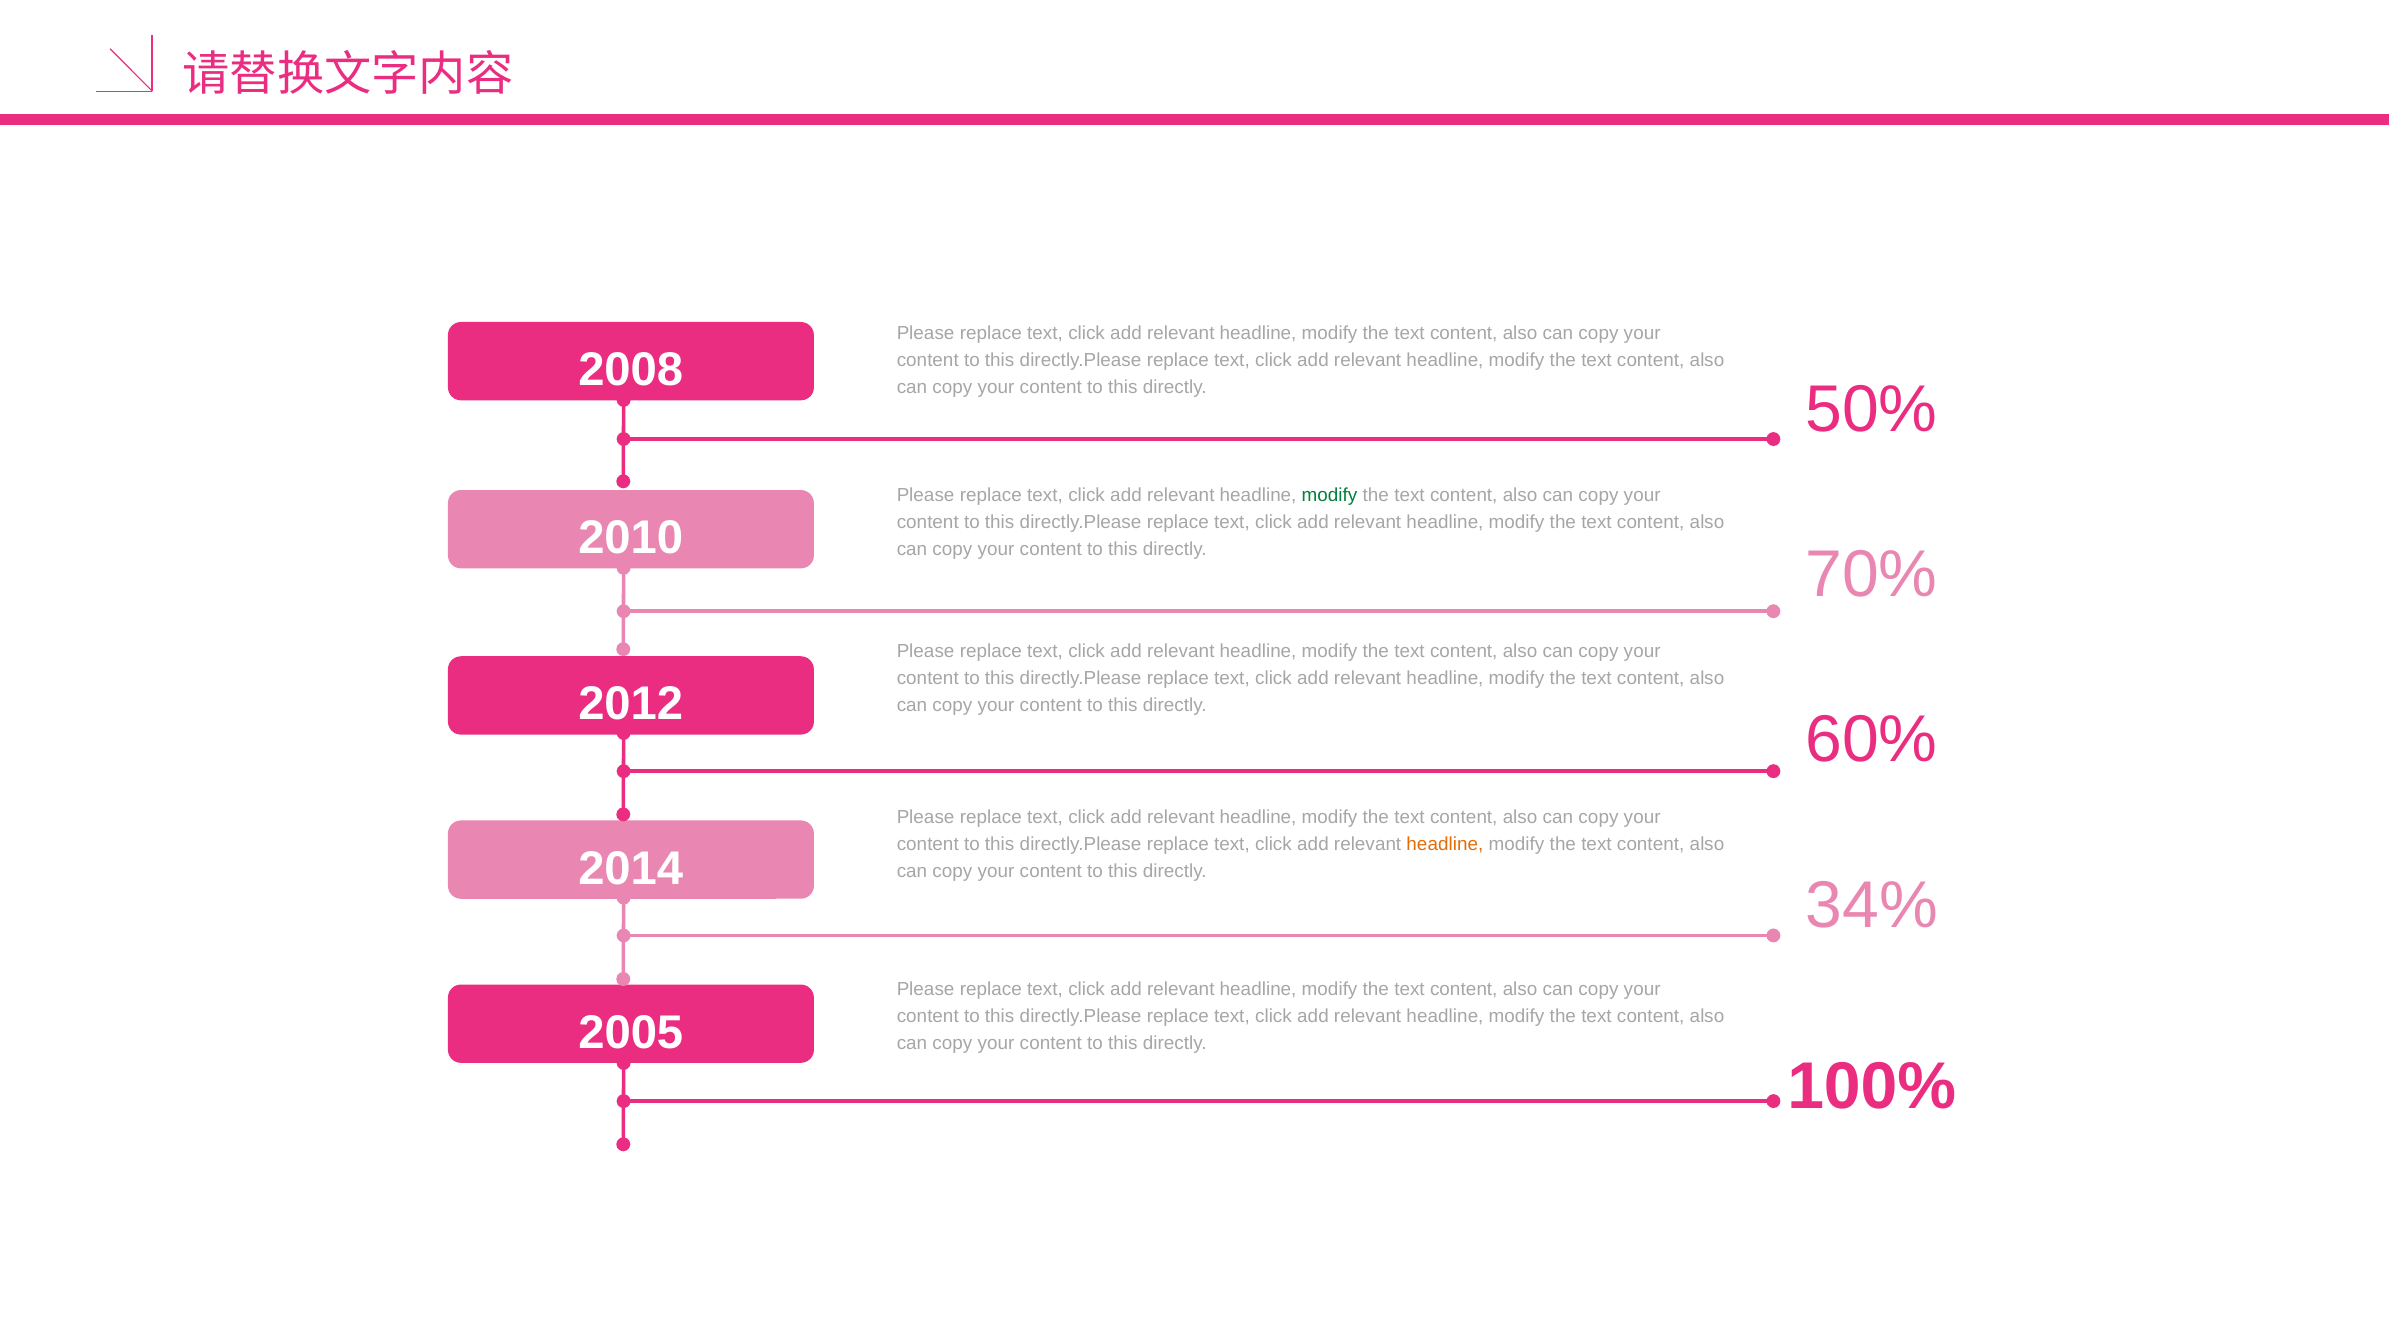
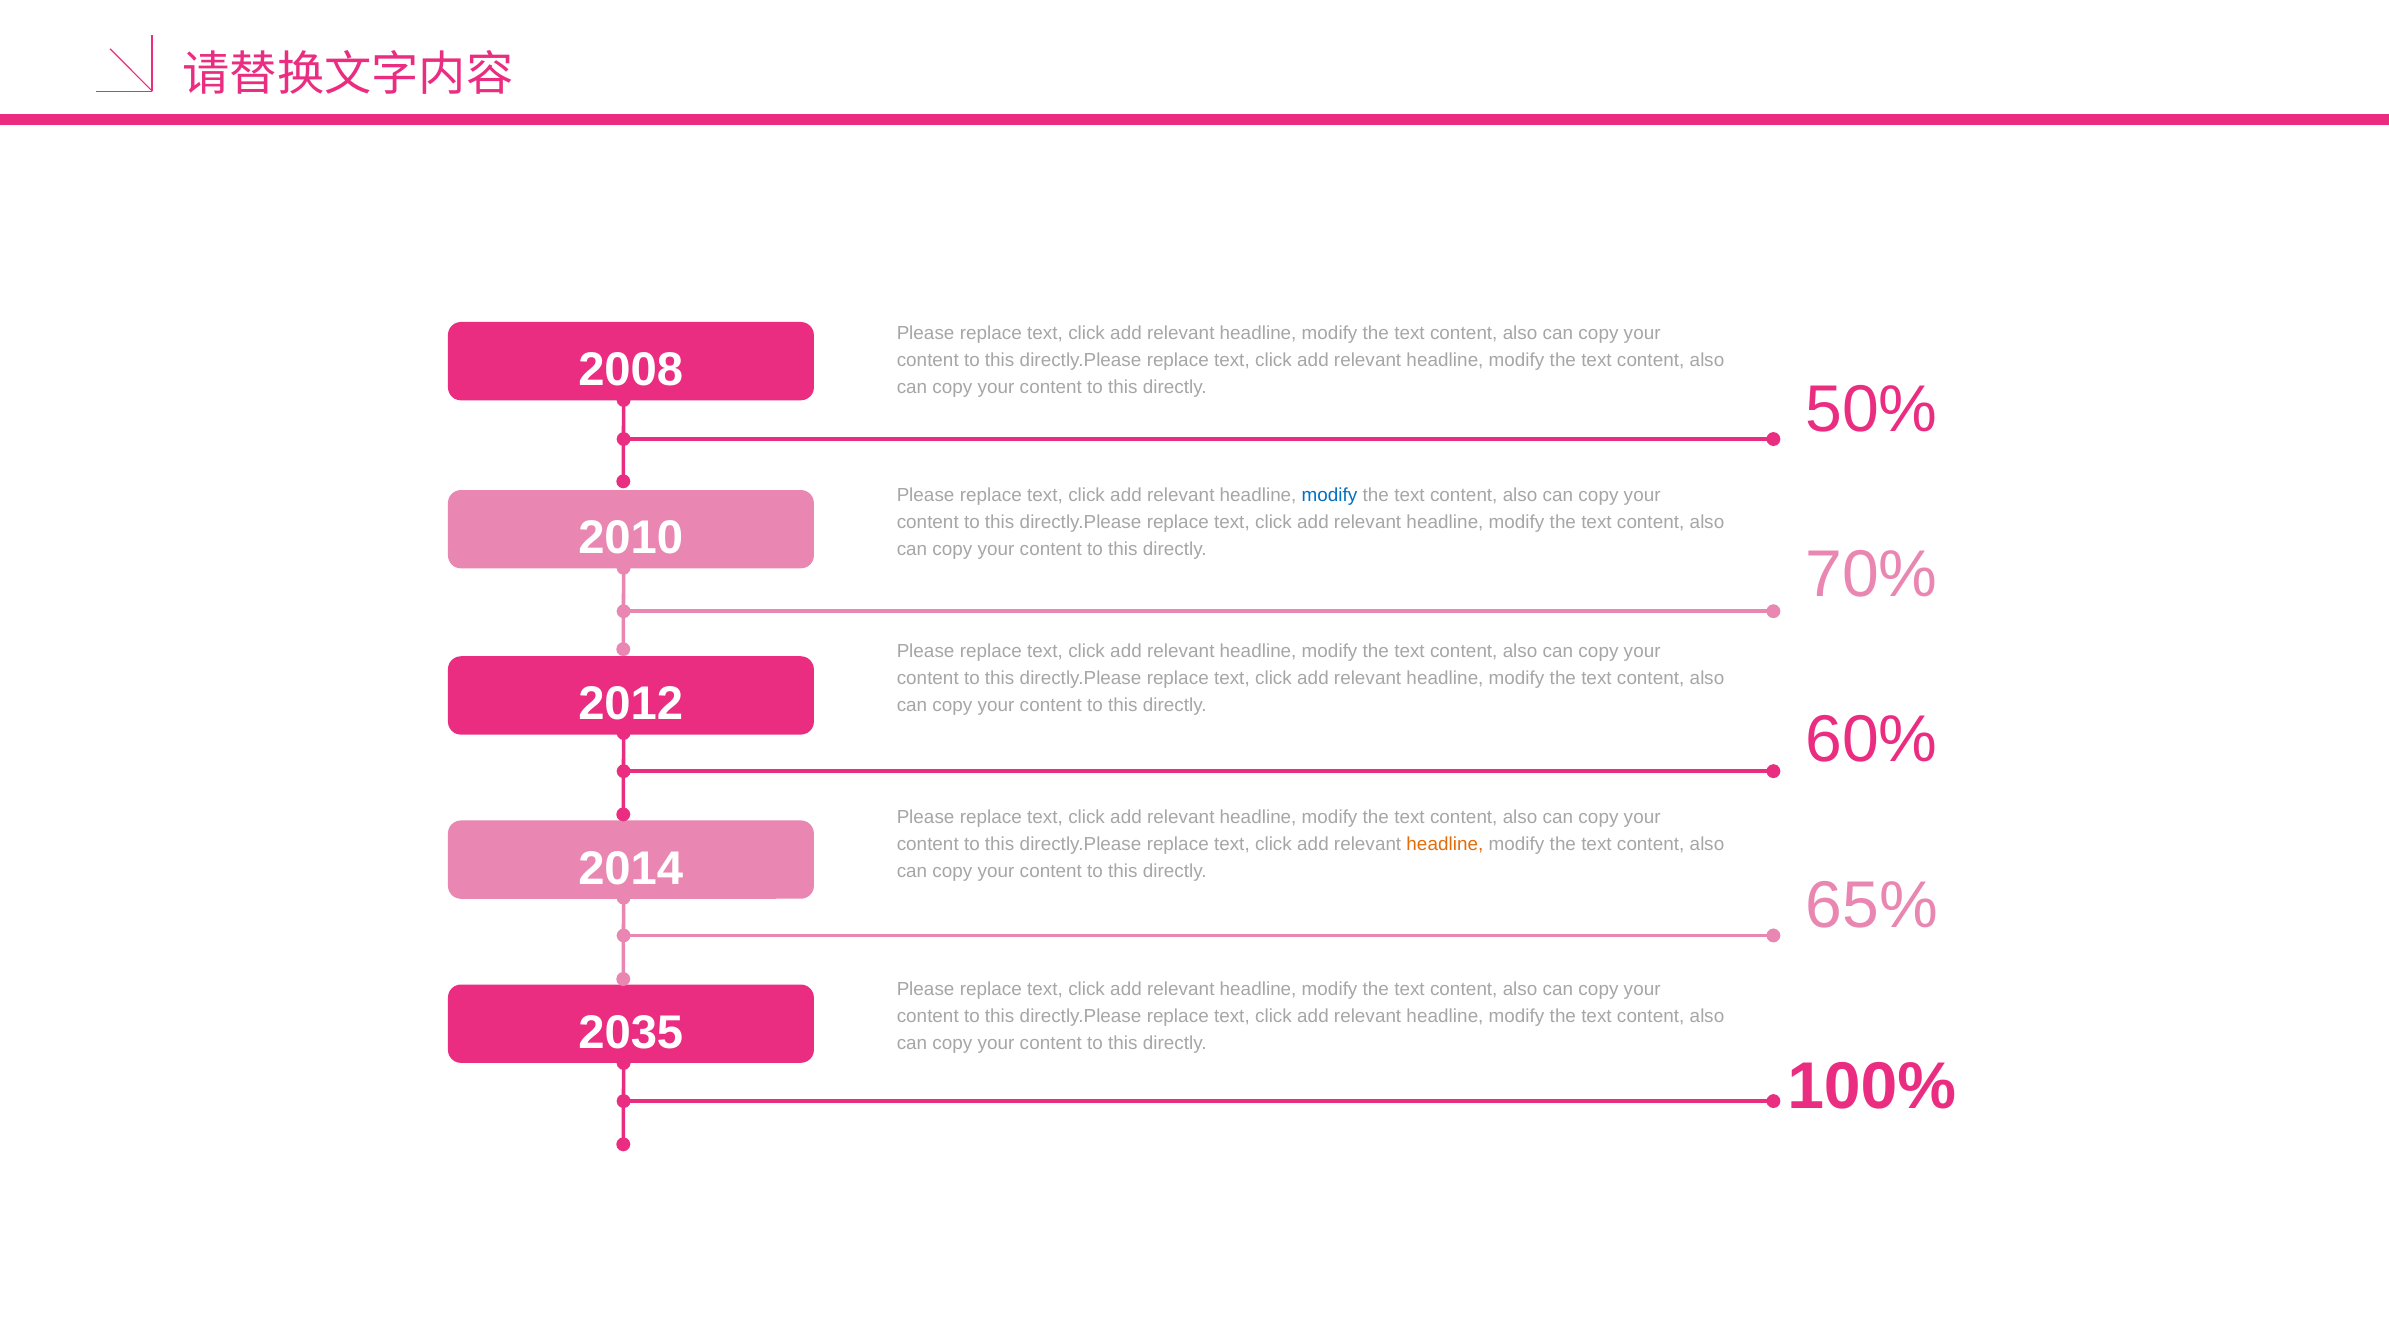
modify colour: green -> blue (1330, 495)
34%: 34% -> 65% (1872, 905)
2005: 2005 -> 2035 (631, 1032)
